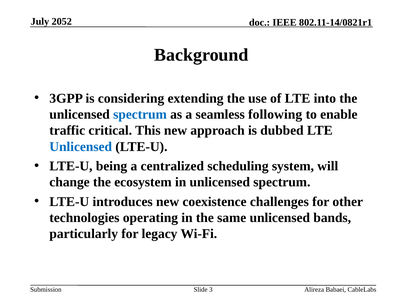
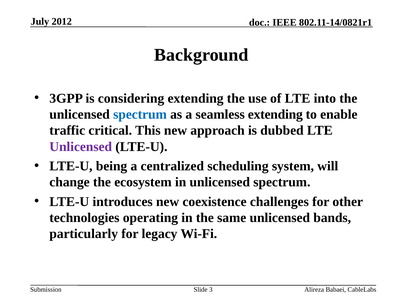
2052: 2052 -> 2012 (62, 21)
seamless following: following -> extending (275, 114)
Unlicensed colour: blue -> purple (81, 147)
